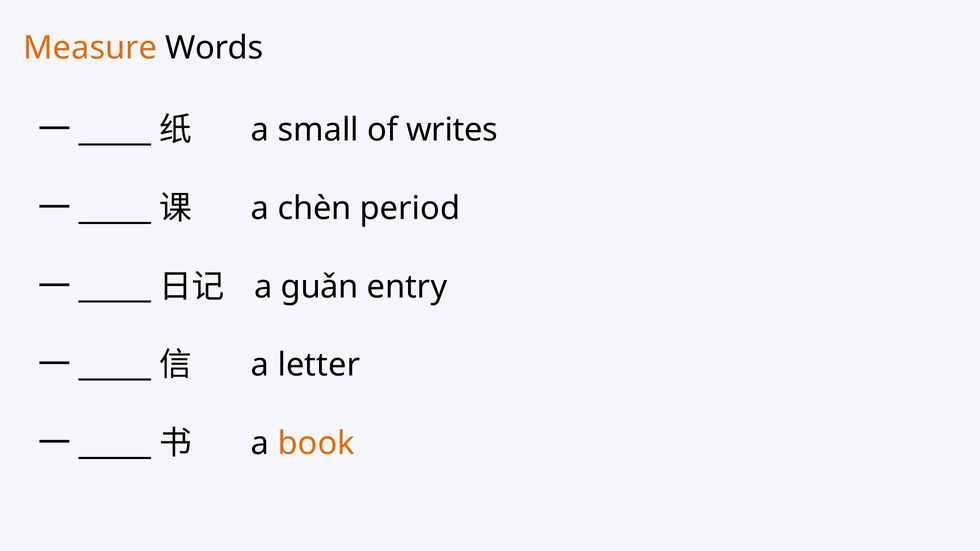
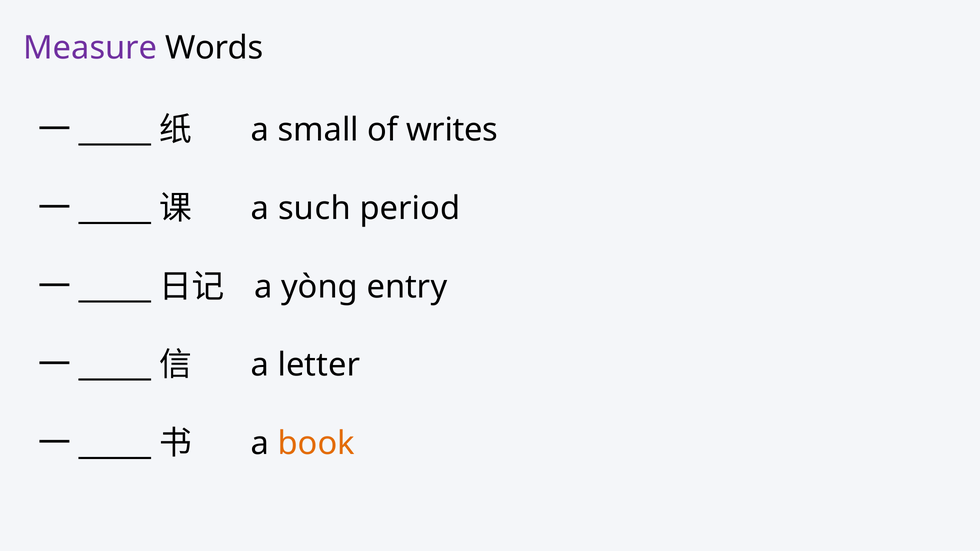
Measure colour: orange -> purple (90, 48)
chèn: chèn -> such (314, 208)
guǎn: guǎn -> yòng (320, 287)
